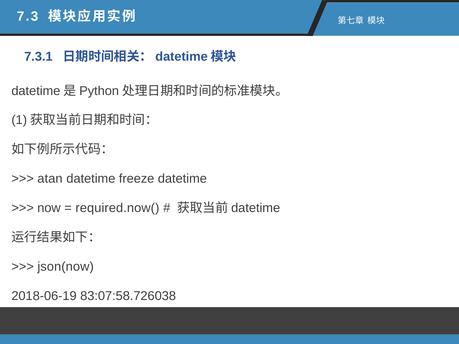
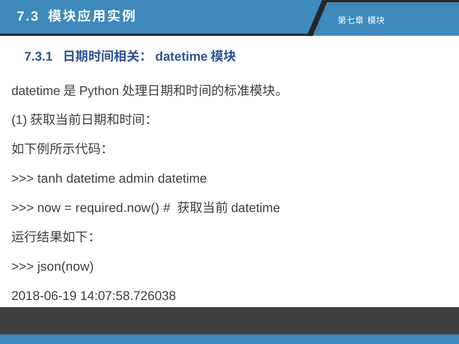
atan: atan -> tanh (50, 179)
freeze: freeze -> admin (137, 179)
83:07:58.726038: 83:07:58.726038 -> 14:07:58.726038 (128, 296)
